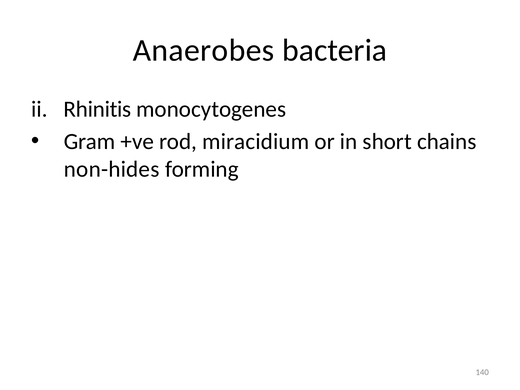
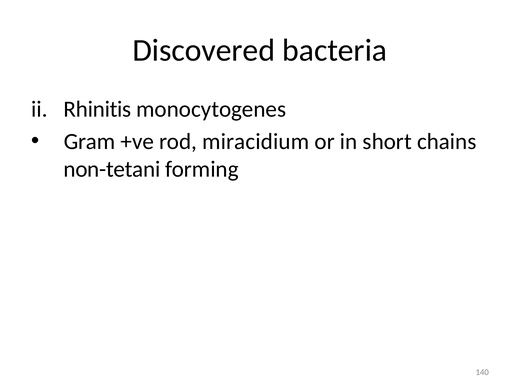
Anaerobes: Anaerobes -> Discovered (204, 50)
non-hides: non-hides -> non-tetani (112, 169)
